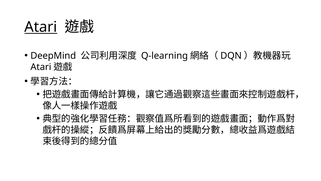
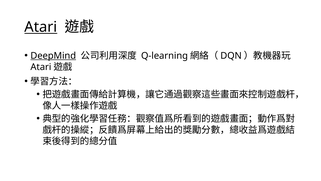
DeepMind underline: none -> present (53, 56)
